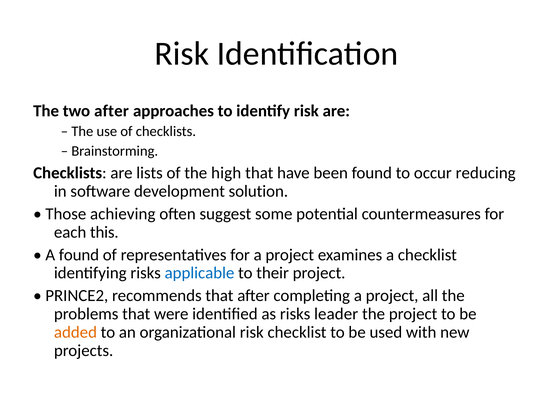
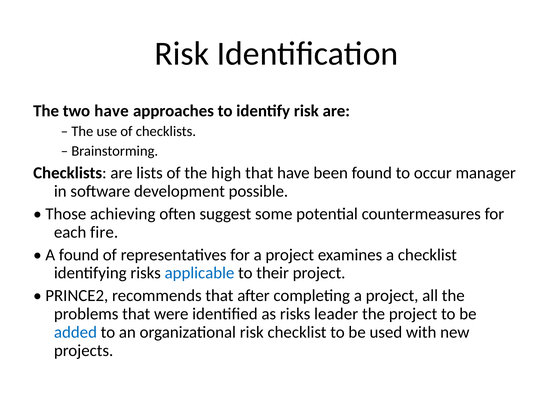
two after: after -> have (111, 111)
reducing: reducing -> manager (486, 173)
solution: solution -> possible (258, 191)
this: this -> fire (104, 232)
added colour: orange -> blue (75, 332)
